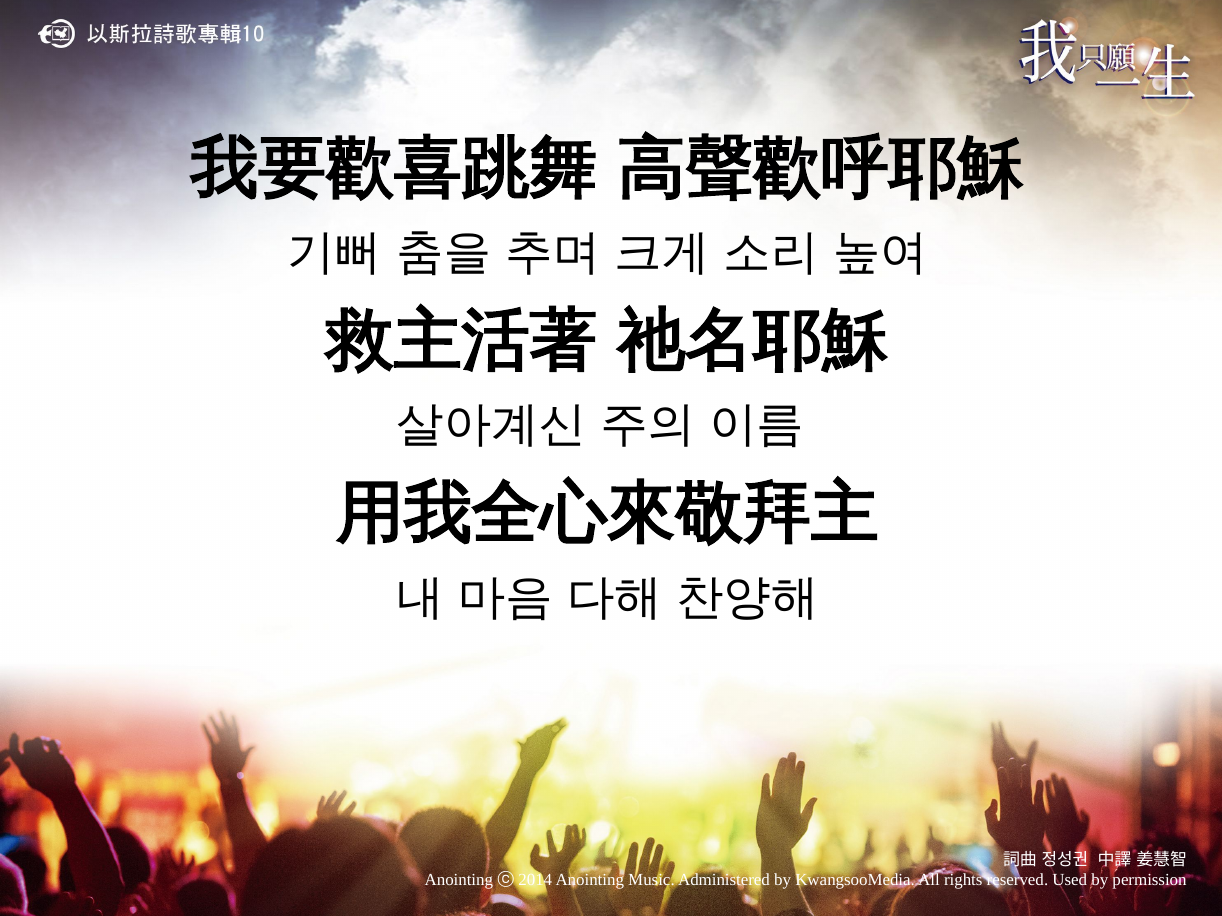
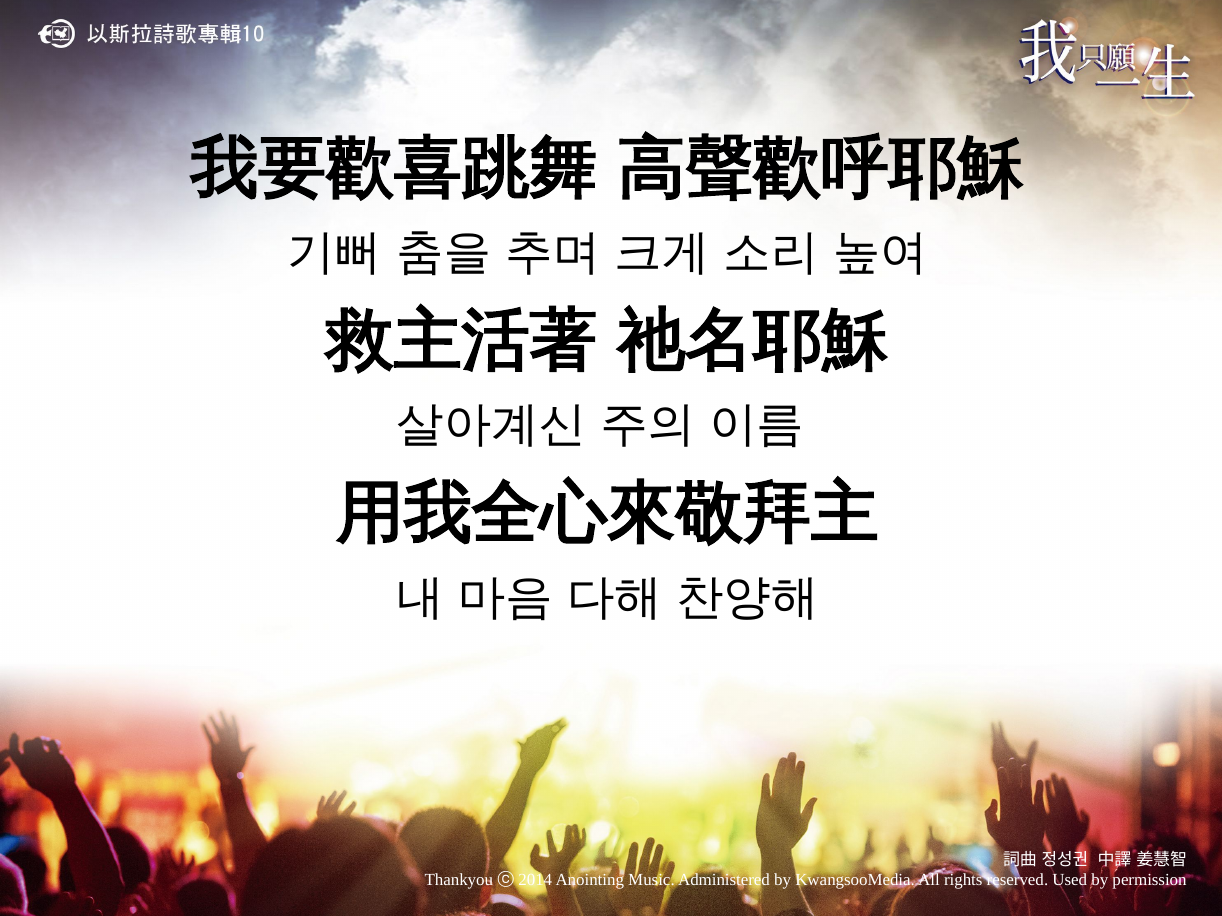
Anointing: Anointing -> Thankyou (459, 881)
